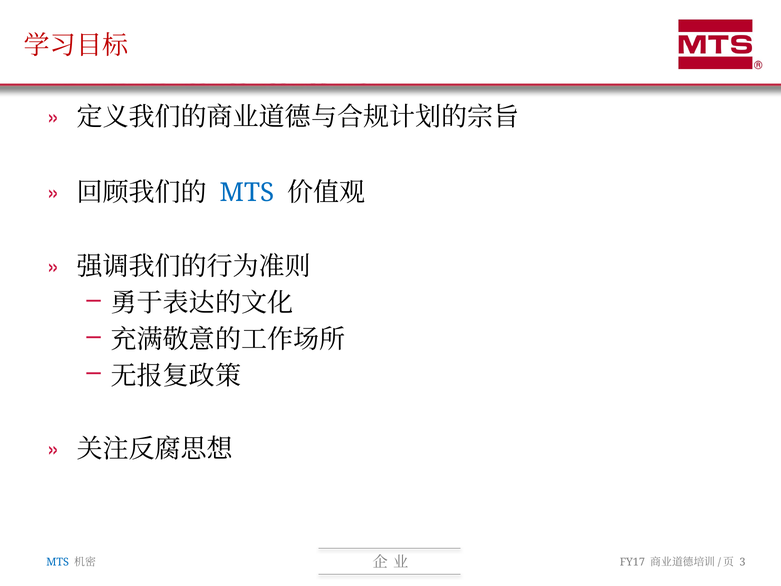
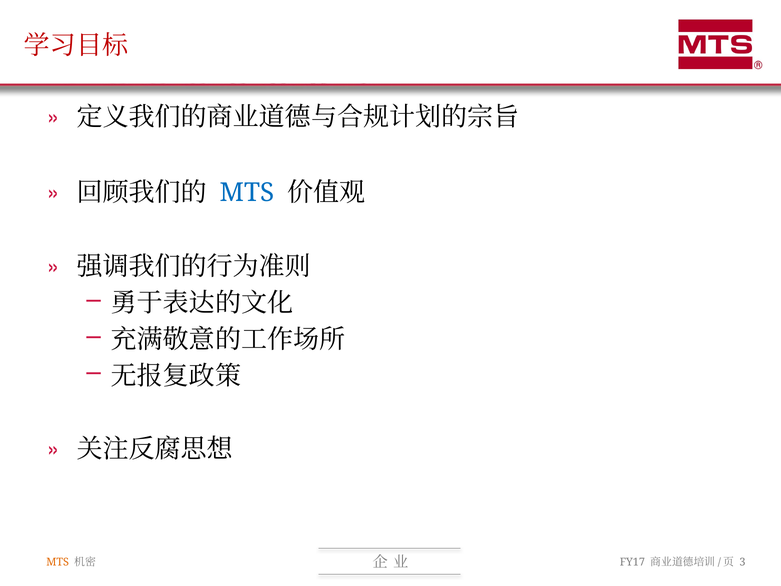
MTS colour: blue -> orange (58, 562)
